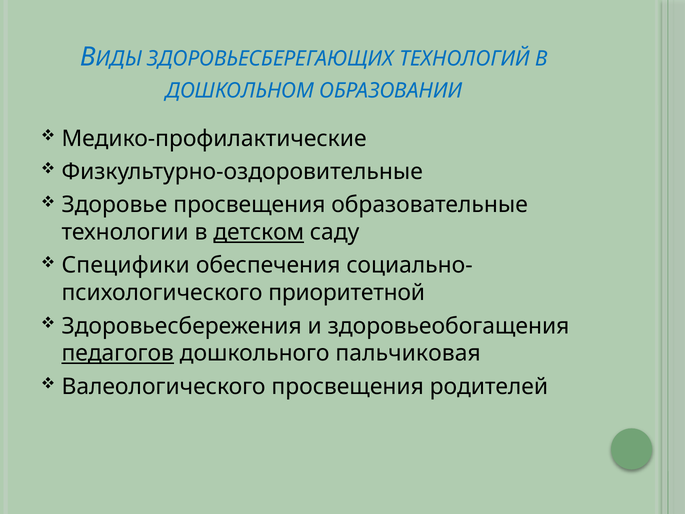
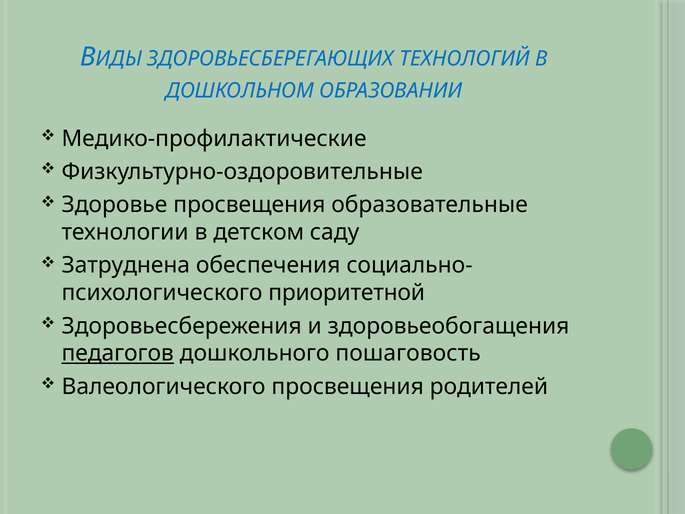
детском underline: present -> none (259, 232)
Специфики: Специфики -> Затруднена (126, 265)
пальчиковая: пальчиковая -> пошаговость (408, 353)
